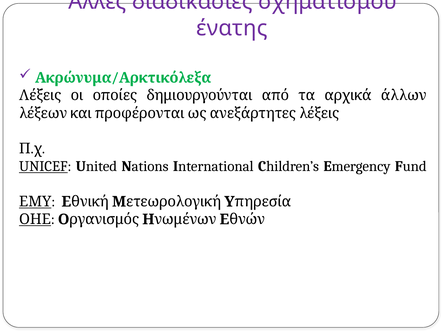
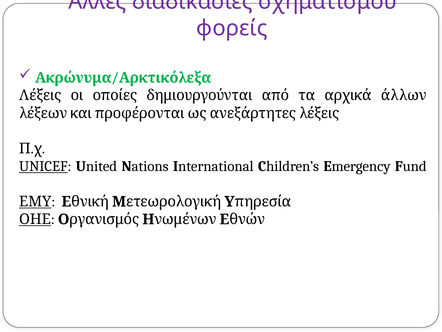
ένατης: ένατης -> φορείς (232, 28)
